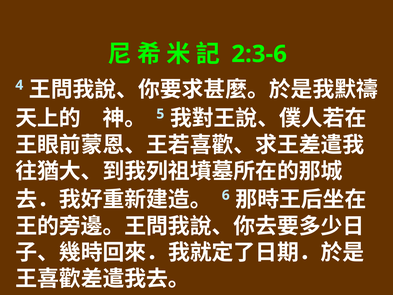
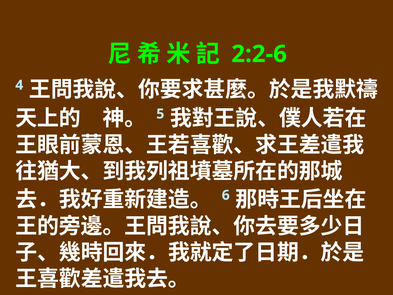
2:3-6: 2:3-6 -> 2:2-6 (259, 54)
